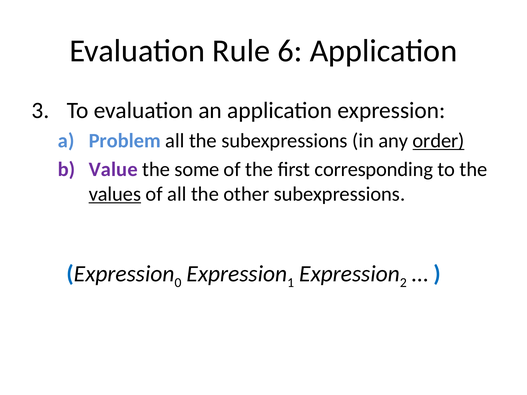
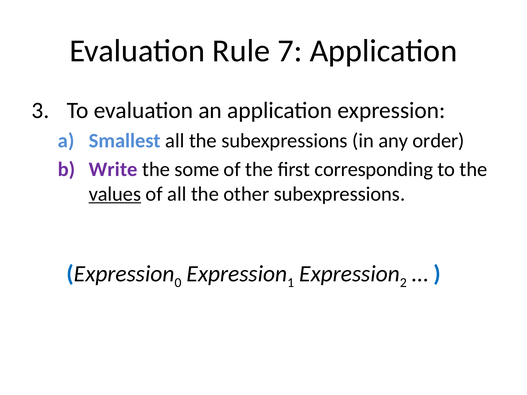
6: 6 -> 7 (290, 51)
Problem: Problem -> Smallest (125, 141)
order underline: present -> none (439, 141)
Value: Value -> Write (113, 170)
